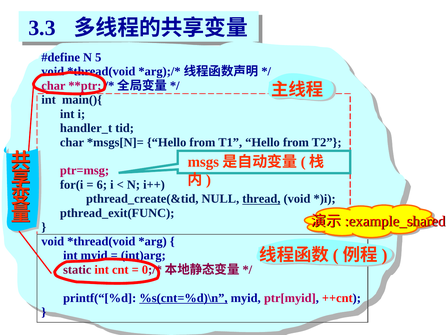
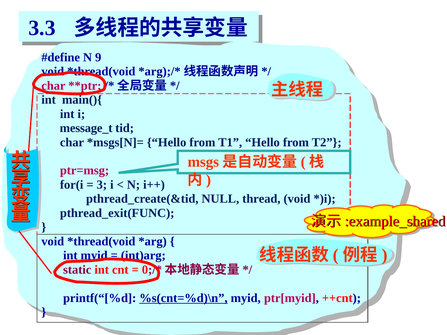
5: 5 -> 9 (98, 57)
handler_t: handler_t -> message_t (86, 128)
6: 6 -> 3 (102, 185)
thread underline: present -> none (261, 199)
